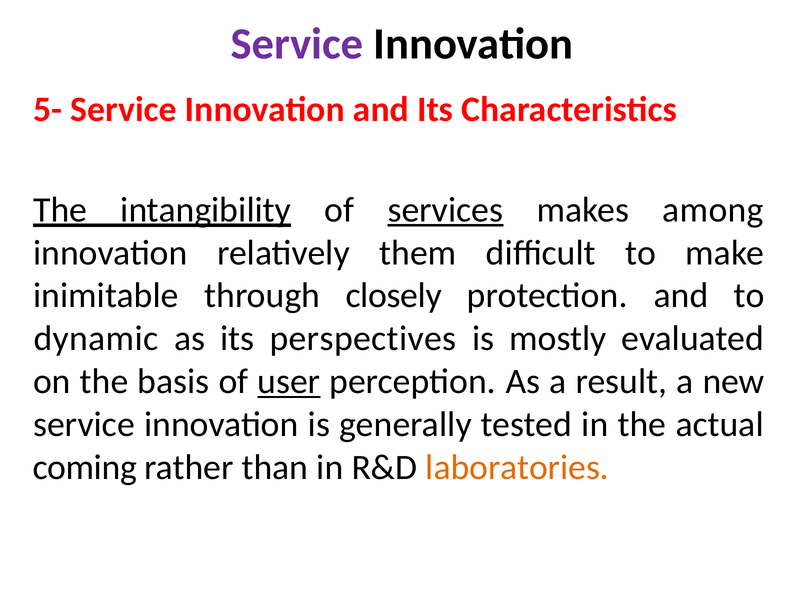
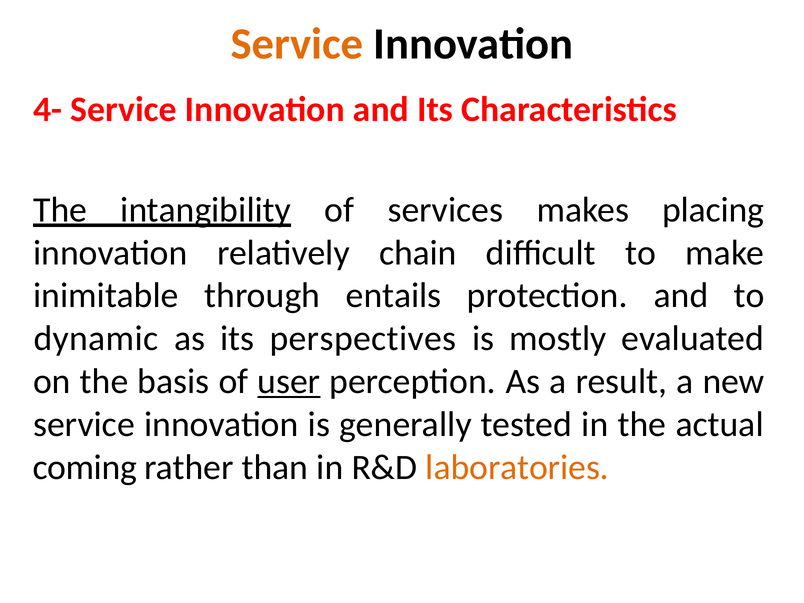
Service colour: purple -> orange (297, 44)
5-: 5- -> 4- (48, 110)
services underline: present -> none (445, 210)
among: among -> placing (713, 210)
them: them -> chain (418, 253)
closely: closely -> entails (394, 296)
